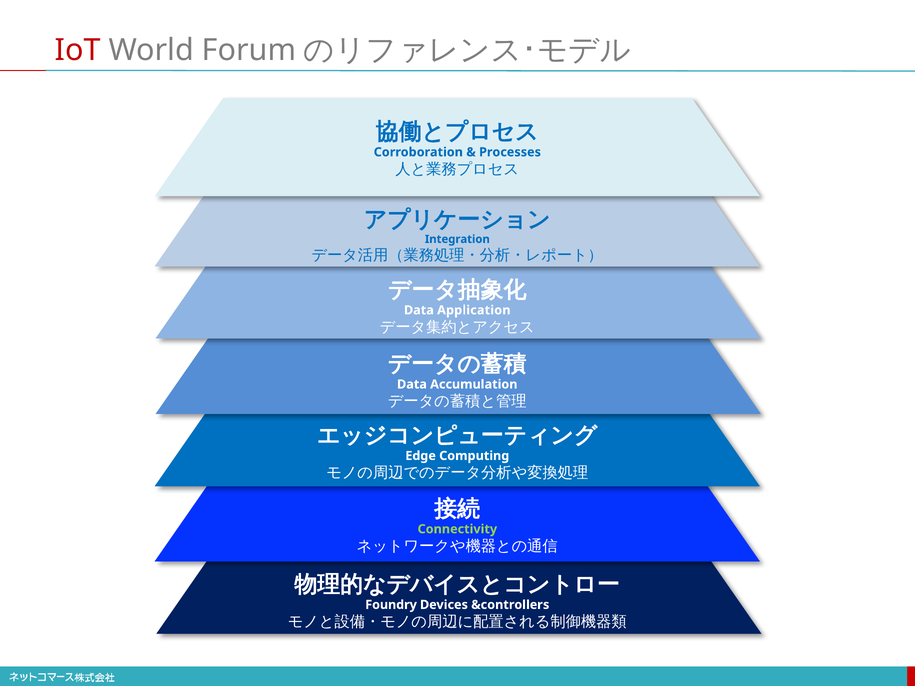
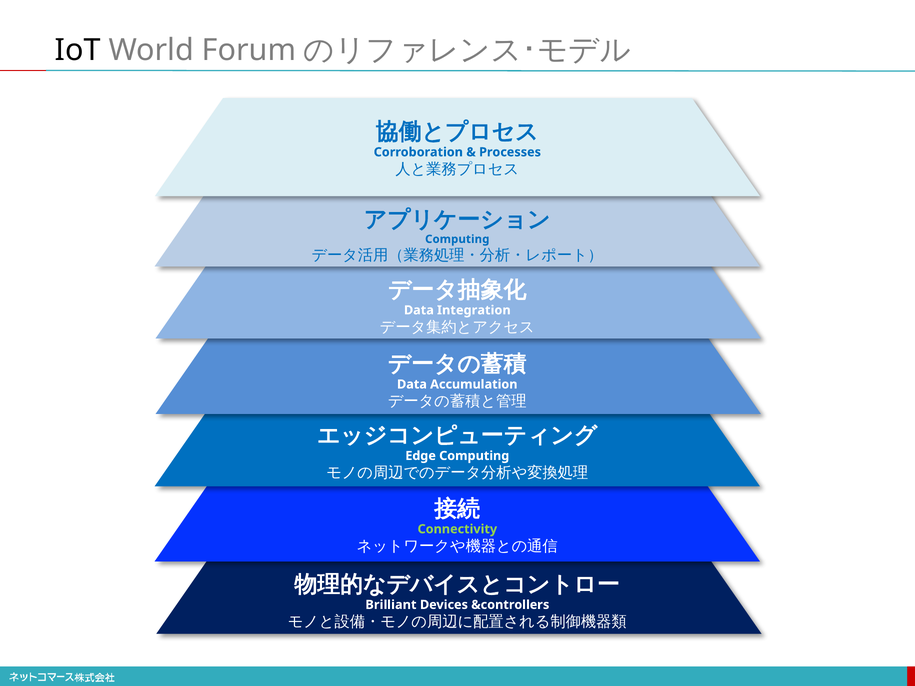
IoT colour: red -> black (78, 50)
Integration: Integration -> Computing (457, 239)
Application: Application -> Integration (474, 310)
Foundry: Foundry -> Brilliant (391, 605)
